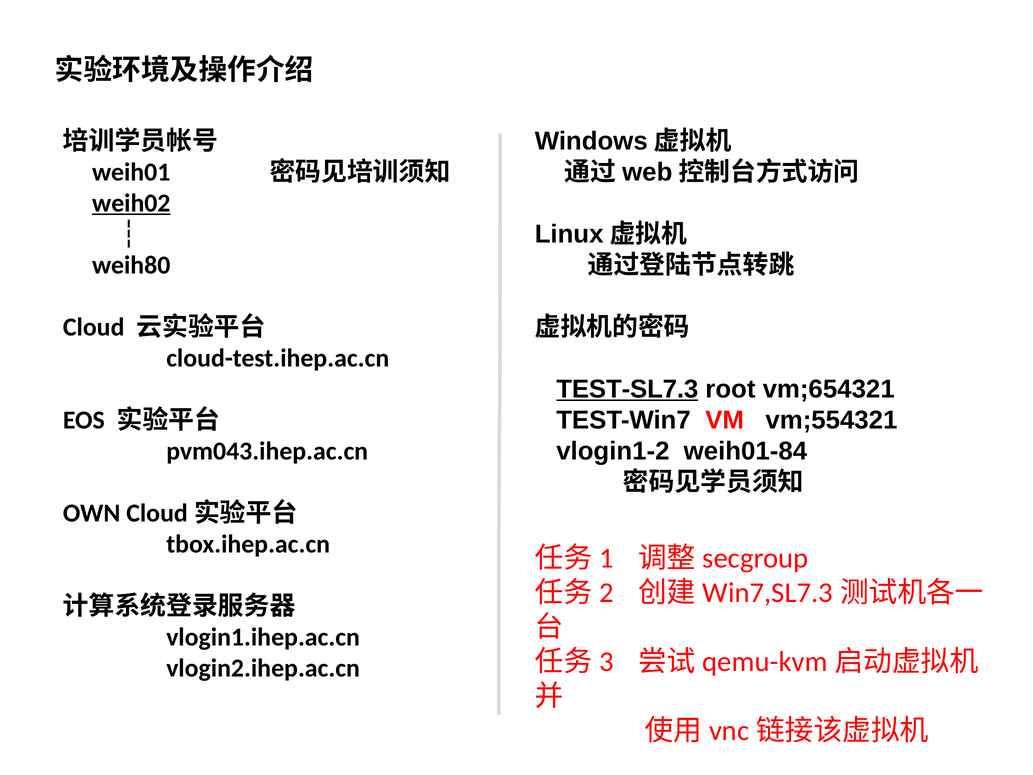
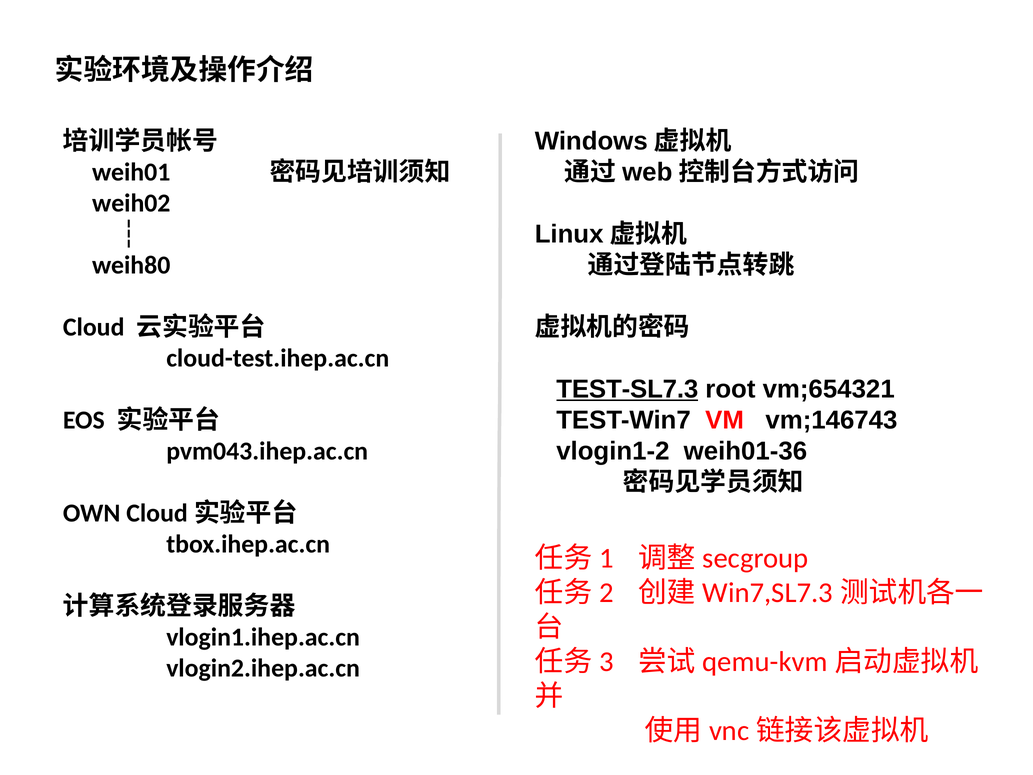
weih02 underline: present -> none (131, 203)
vm;554321: vm;554321 -> vm;146743 (831, 420)
weih01-84: weih01-84 -> weih01-36 (745, 451)
